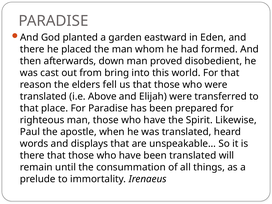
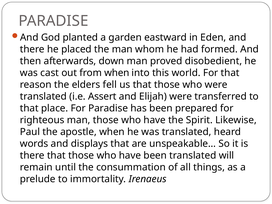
from bring: bring -> when (117, 73)
Above: Above -> Assert (102, 96)
